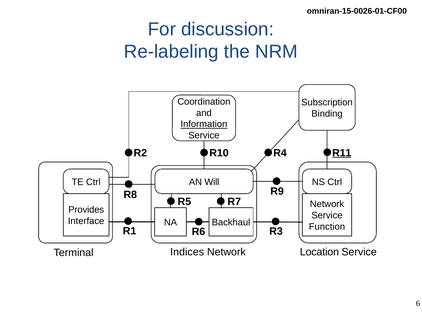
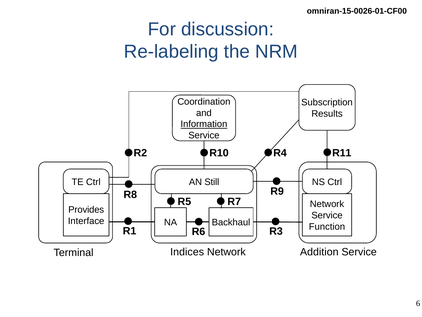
Binding: Binding -> Results (327, 113)
R11 underline: present -> none (342, 153)
Will: Will -> Still (212, 182)
Location: Location -> Addition (319, 252)
